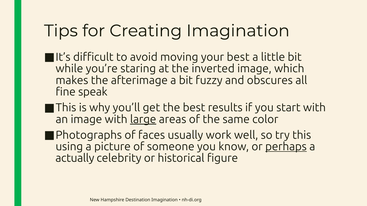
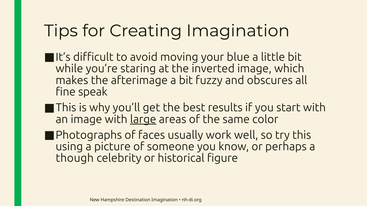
your best: best -> blue (238, 57)
perhaps underline: present -> none (286, 147)
actually: actually -> though (75, 159)
